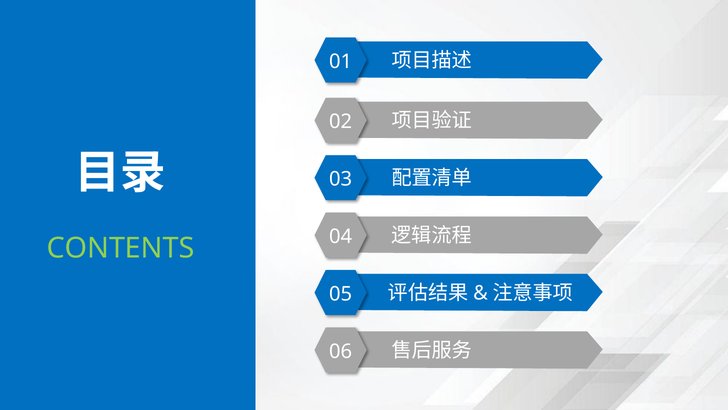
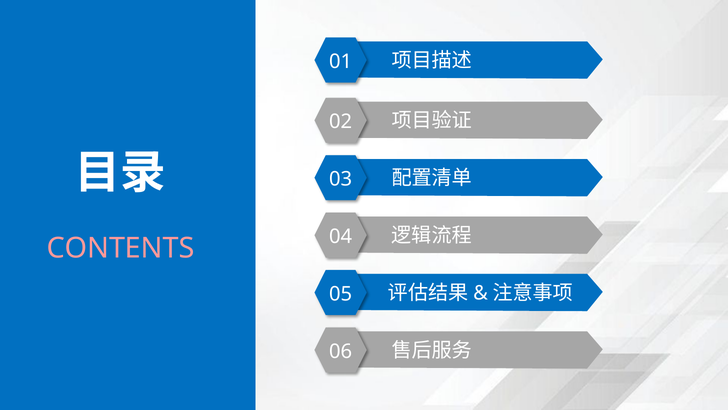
CONTENTS colour: light green -> pink (121, 248)
